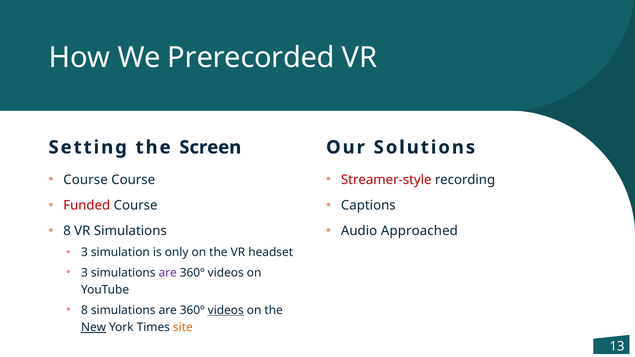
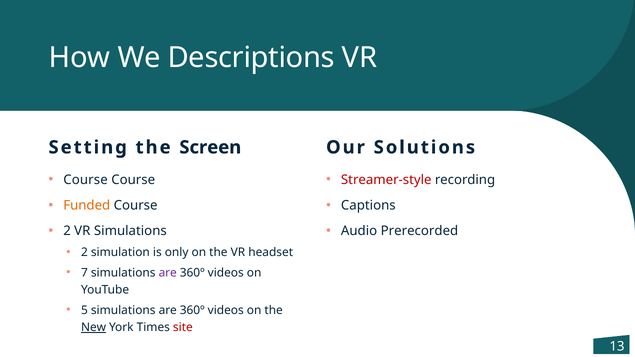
Prerecorded: Prerecorded -> Descriptions (251, 58)
Funded colour: red -> orange (87, 206)
8: 8 -> 2 (67, 231)
Approached: Approached -> Prerecorded (419, 231)
3: 3 -> 2 (84, 252)
3: 3 -> 7 (84, 273)
8: 8 -> 5 (84, 310)
videos underline: present -> none (226, 310)
site colour: orange -> red (183, 327)
